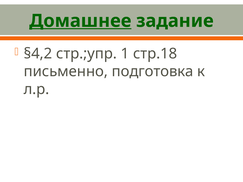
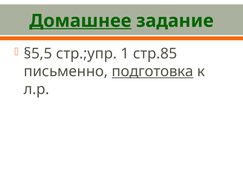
§4,2: §4,2 -> §5,5 (38, 54)
стр.18: стр.18 -> стр.85 (155, 54)
подготовка underline: none -> present (153, 72)
